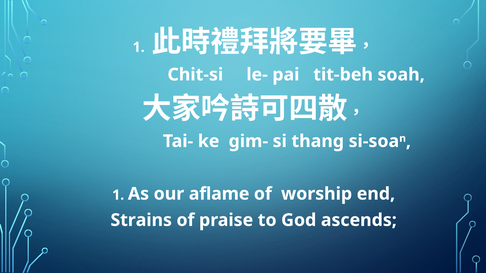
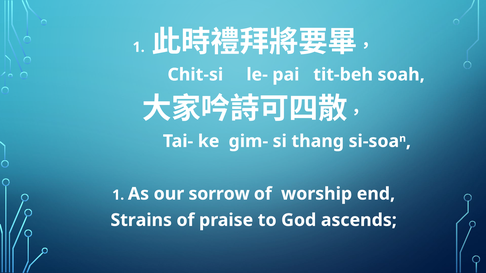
aflame: aflame -> sorrow (219, 194)
